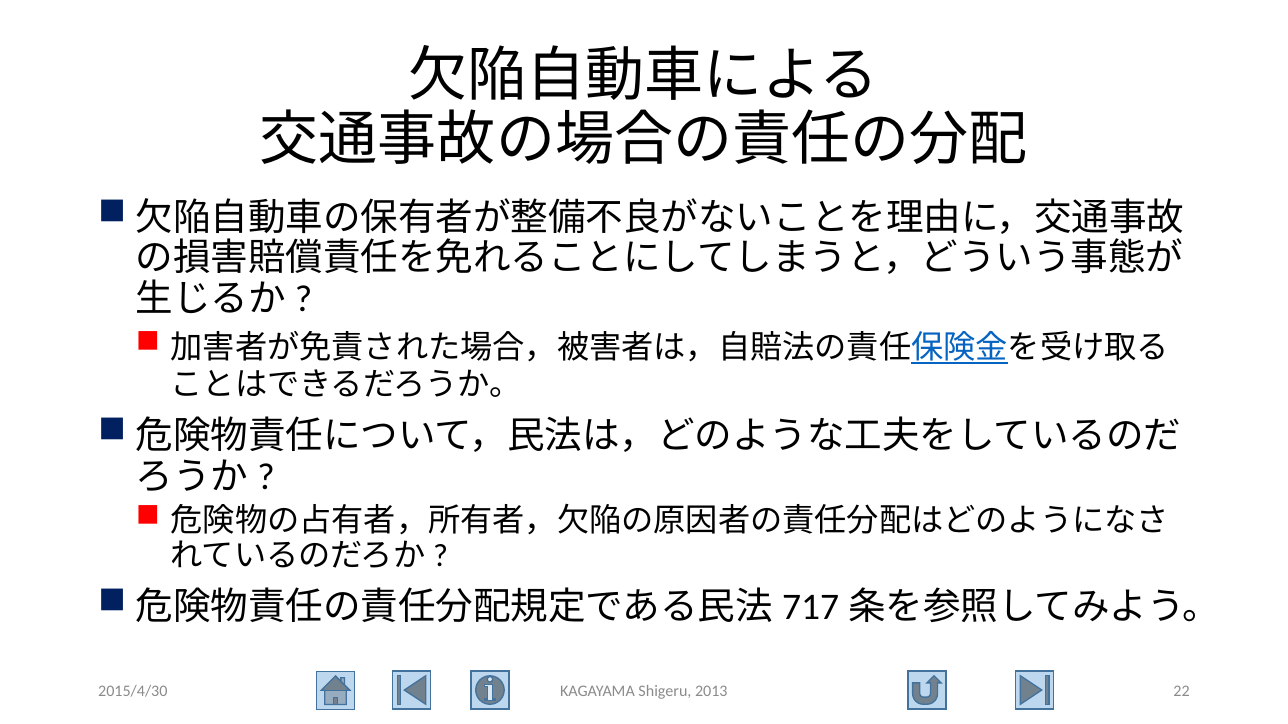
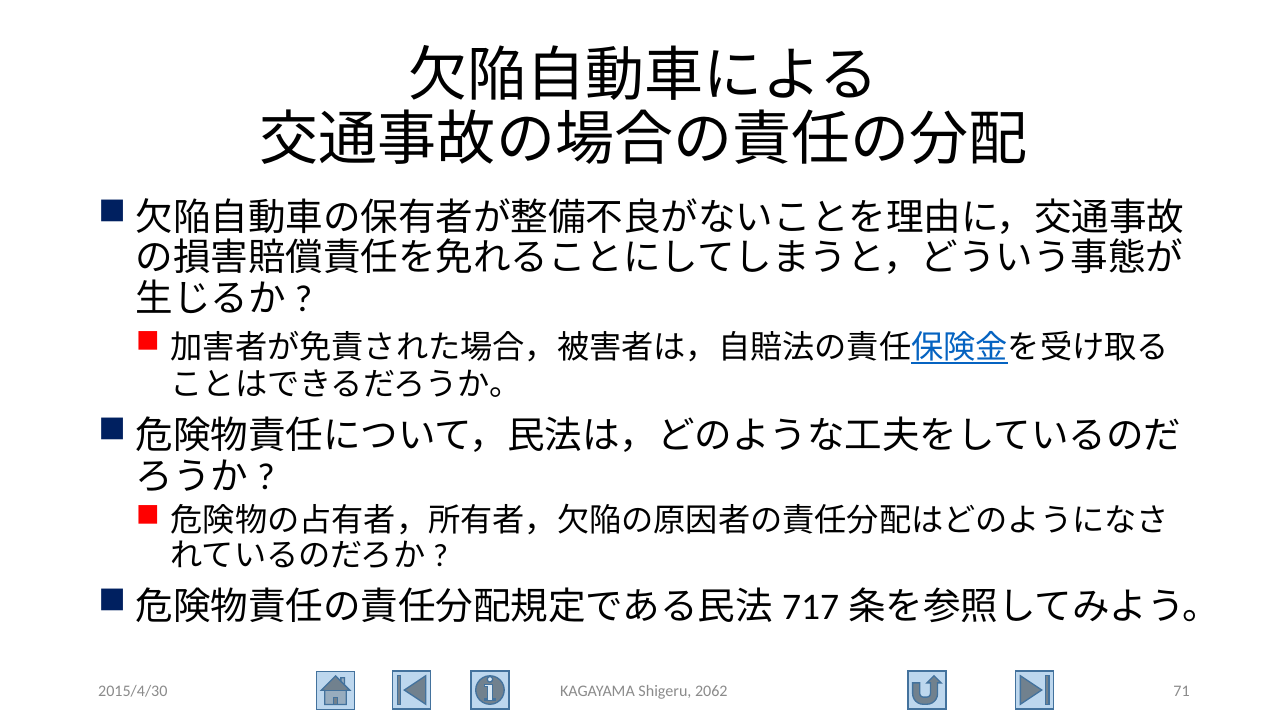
2013: 2013 -> 2062 (711, 692)
22: 22 -> 71 (1182, 692)
